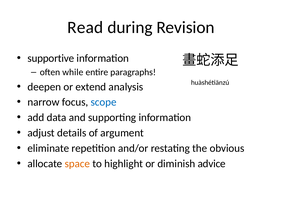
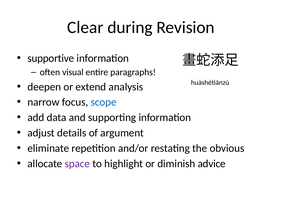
Read: Read -> Clear (85, 27)
while: while -> visual (73, 72)
space colour: orange -> purple (77, 163)
